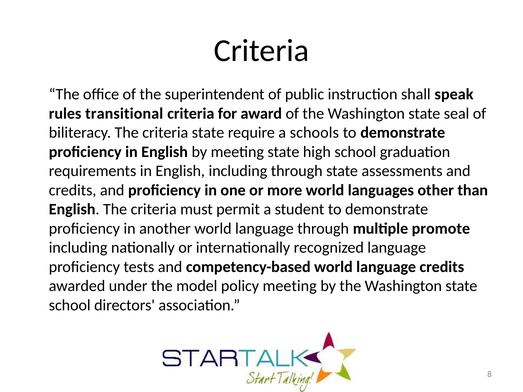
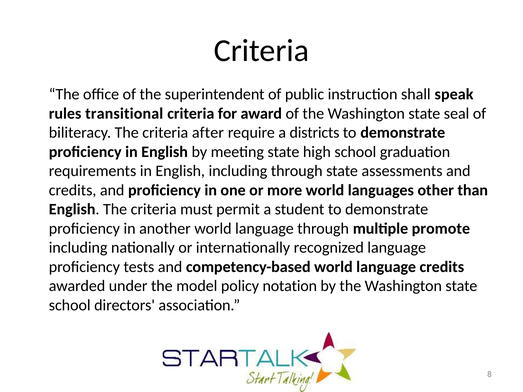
criteria state: state -> after (208, 133)
schools: schools -> districts (315, 133)
policy meeting: meeting -> notation (290, 286)
